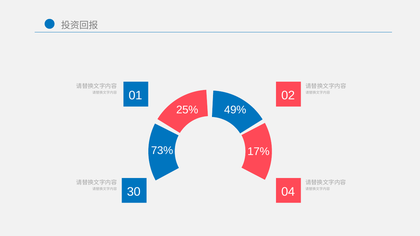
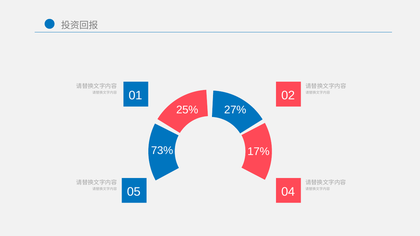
49%: 49% -> 27% (235, 110)
30: 30 -> 05 (134, 192)
